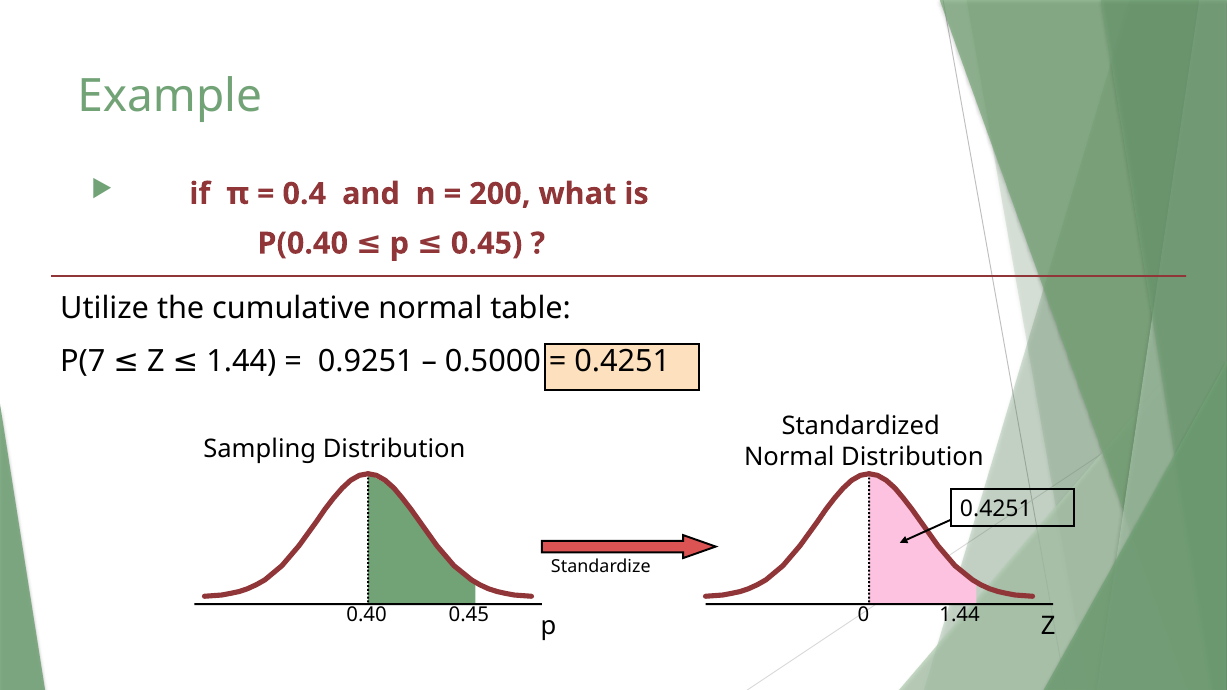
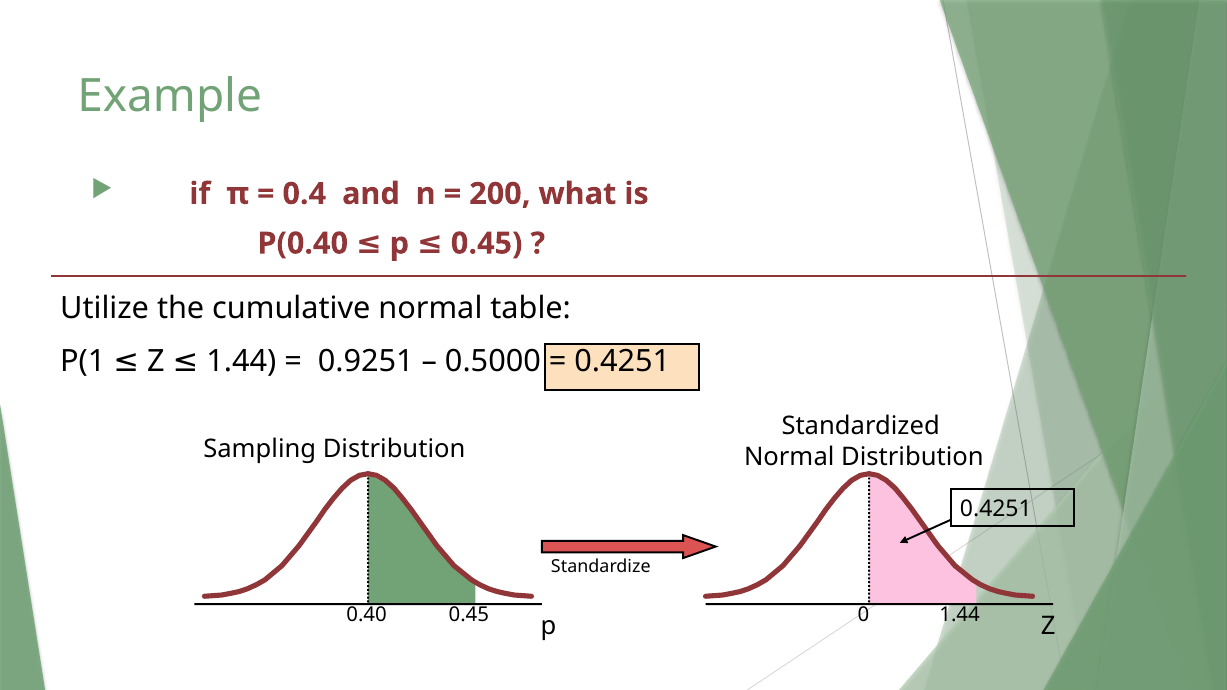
P(7: P(7 -> P(1 (83, 361)
